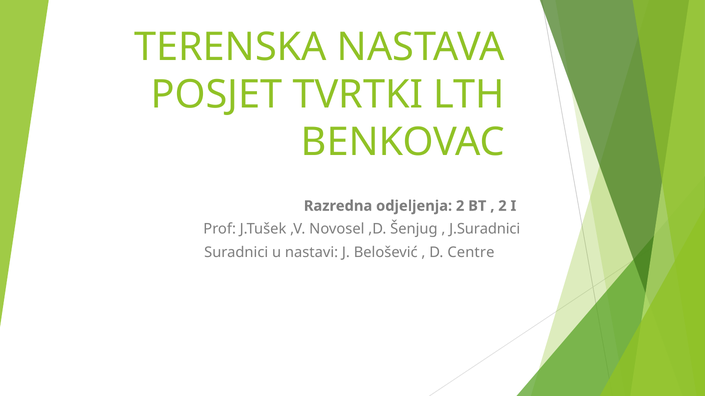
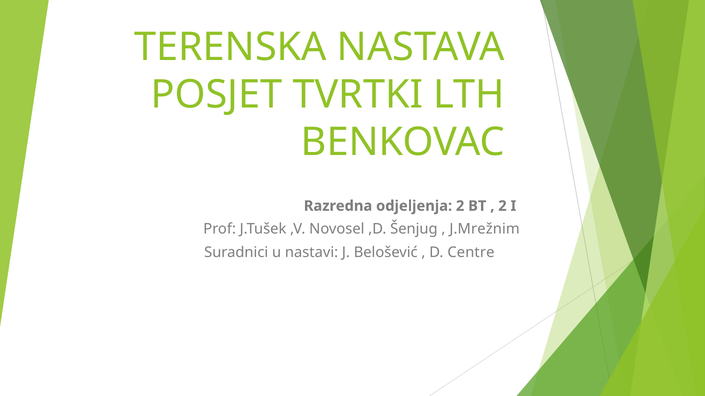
J.Suradnici: J.Suradnici -> J.Mrežnim (485, 229)
